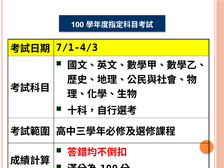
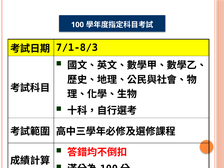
7/1-4/3: 7/1-4/3 -> 7/1-8/3 (77, 48)
